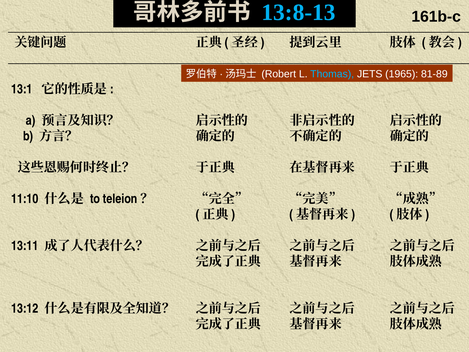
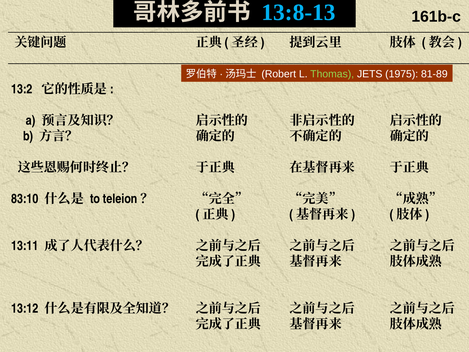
Thomas colour: light blue -> light green (332, 74)
1965: 1965 -> 1975 (402, 74)
13:1: 13:1 -> 13:2 (22, 89)
11:10: 11:10 -> 83:10 (25, 199)
